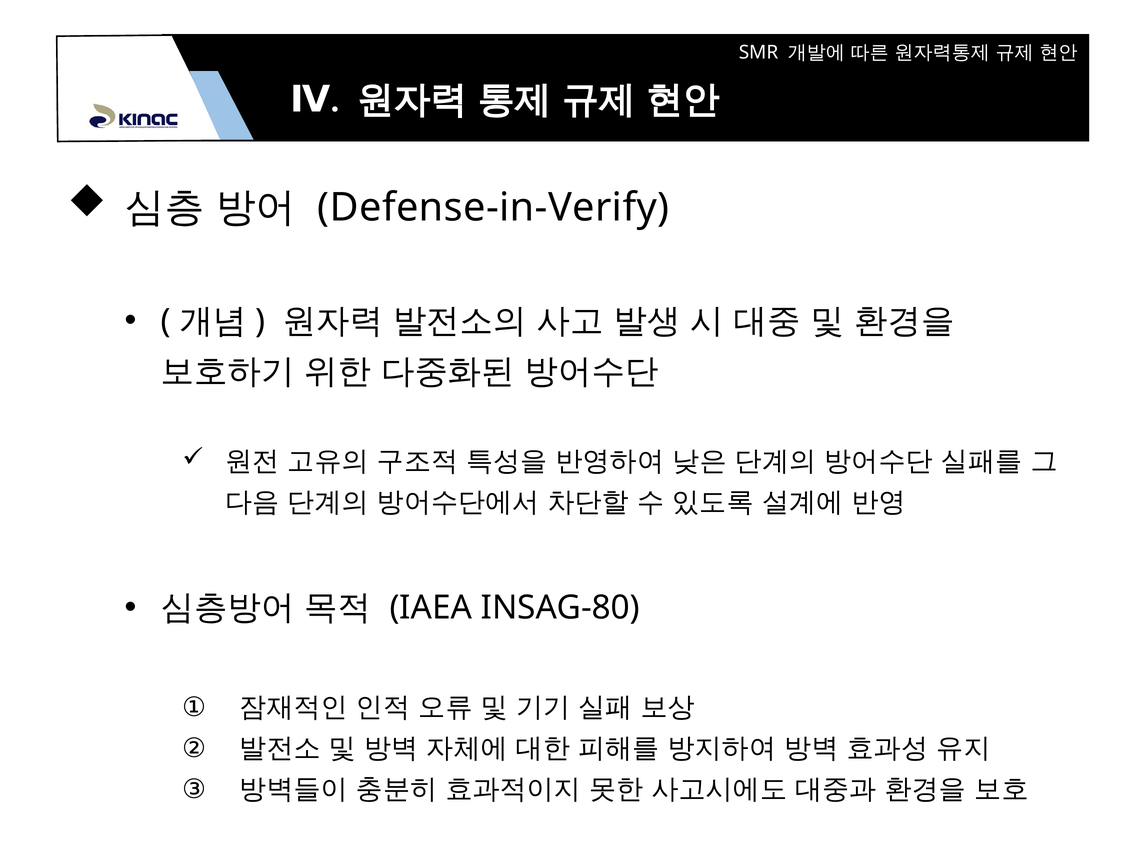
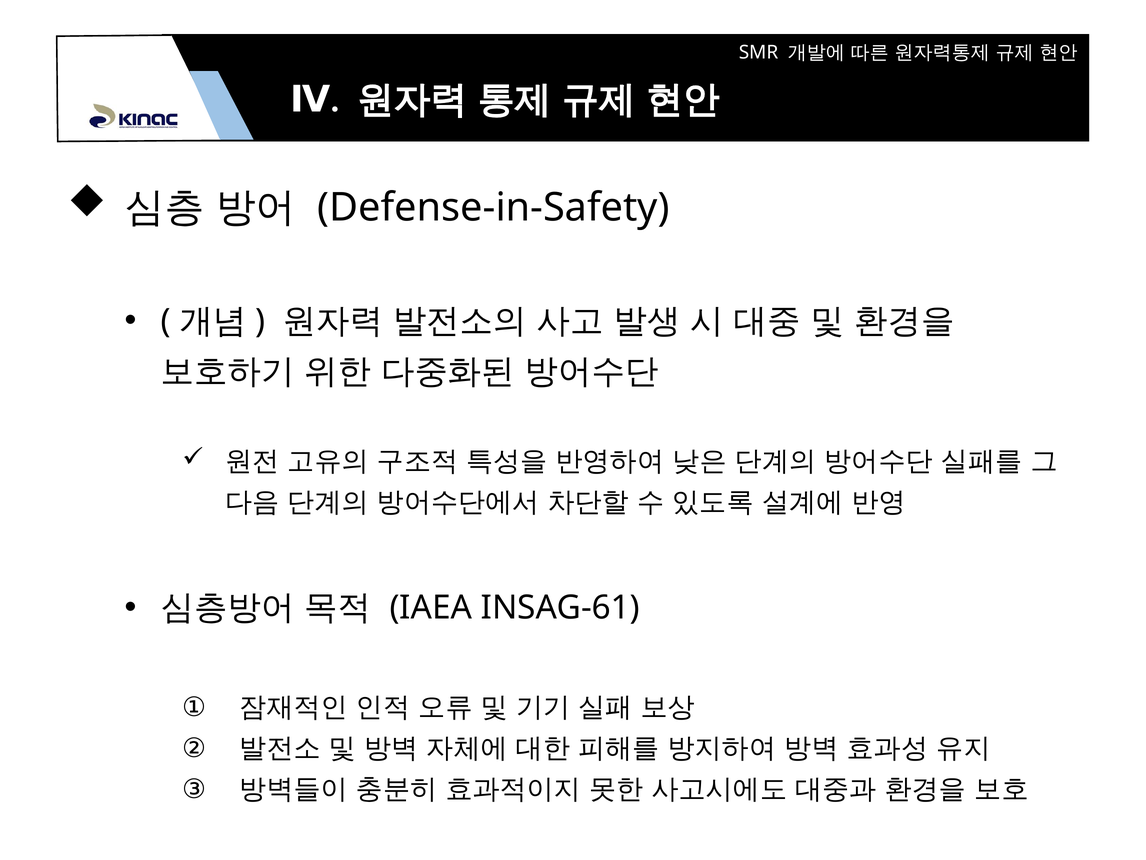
Defense-in-Verify: Defense-in-Verify -> Defense-in-Safety (494, 208)
INSAG-80: INSAG-80 -> INSAG-61 (560, 607)
